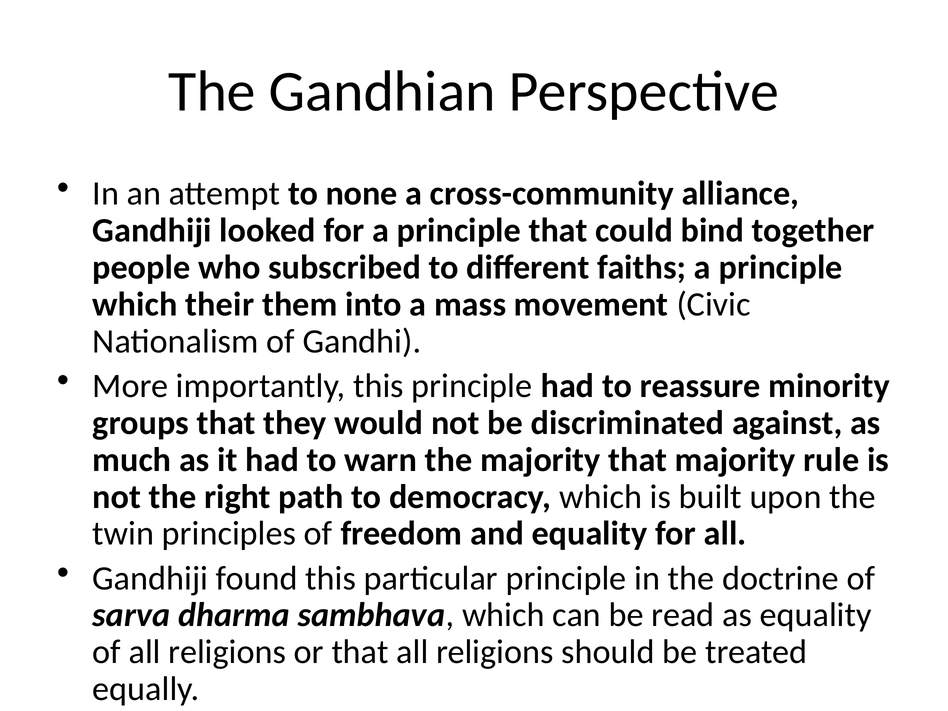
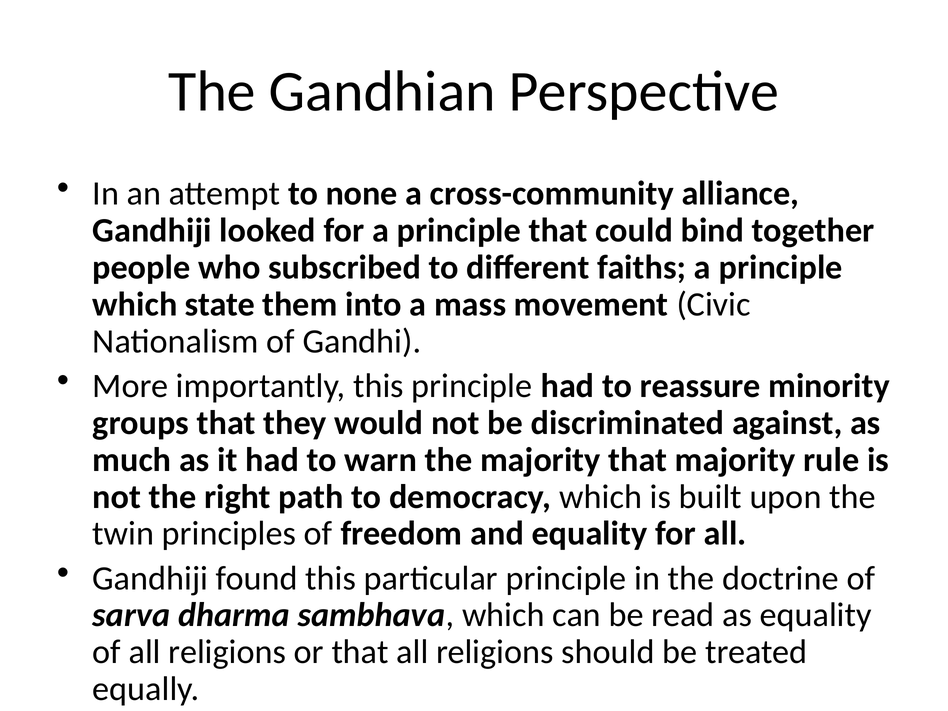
their: their -> state (220, 304)
